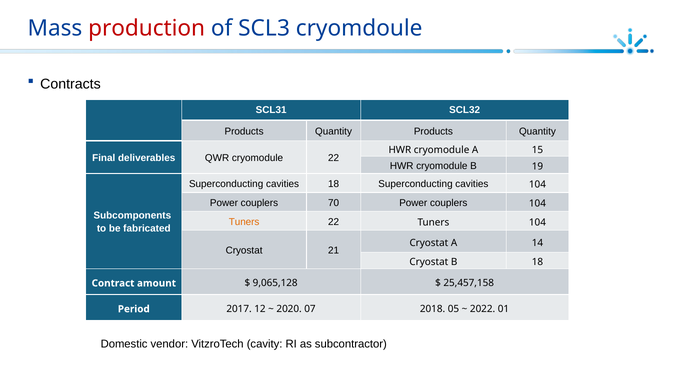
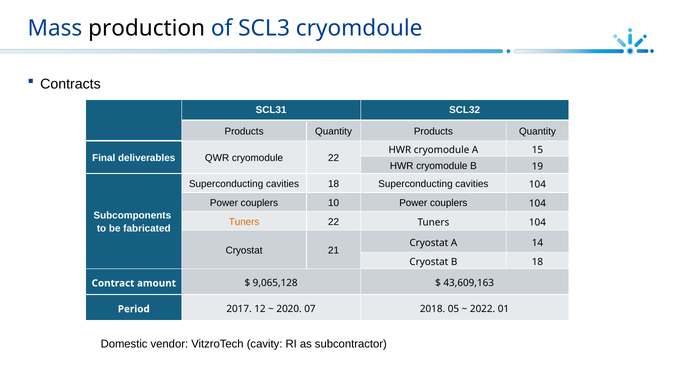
production colour: red -> black (147, 28)
70: 70 -> 10 (334, 203)
25,457,158: 25,457,158 -> 43,609,163 (469, 283)
